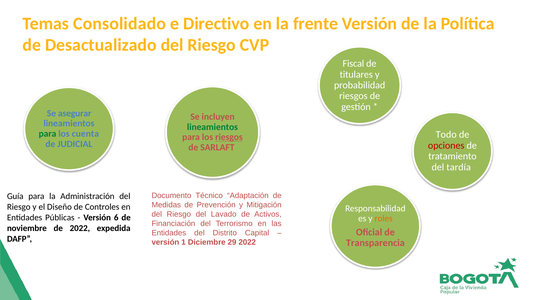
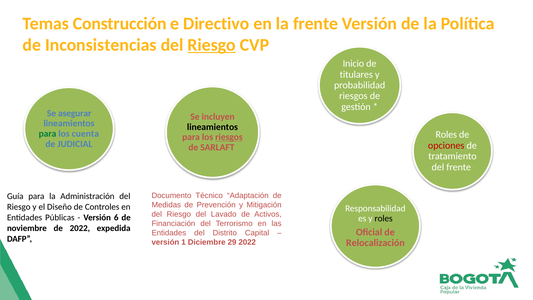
Consolidado: Consolidado -> Construcción (120, 24)
Desactualizado: Desactualizado -> Inconsistencias (101, 45)
Riesgo underline: none -> present (212, 45)
Fiscal: Fiscal -> Inicio (353, 64)
lineamientos colour: green -> black (212, 127)
Todo: Todo -> Roles (446, 135)
del tardía: tardía -> frente (459, 167)
roles colour: orange -> black (384, 218)
Transparencia: Transparencia -> Relocalización (375, 243)
